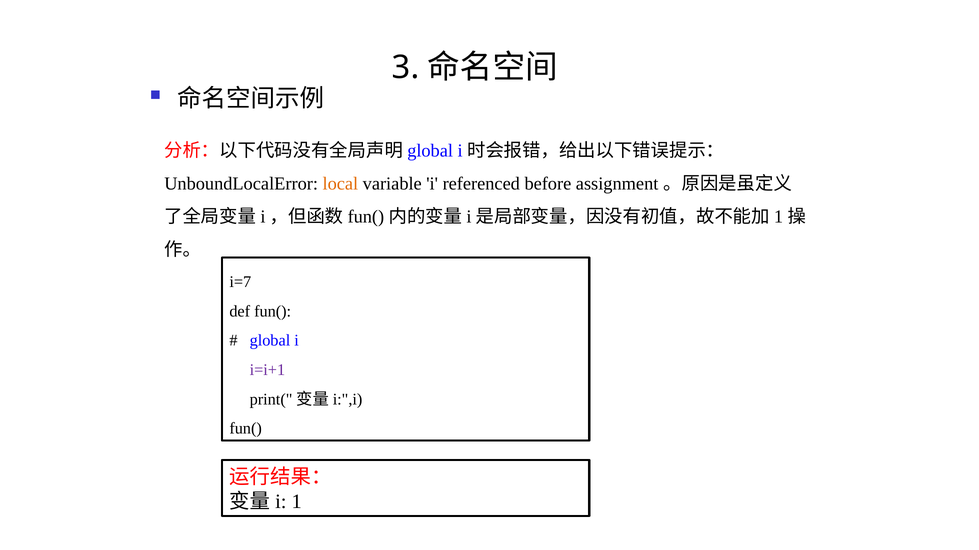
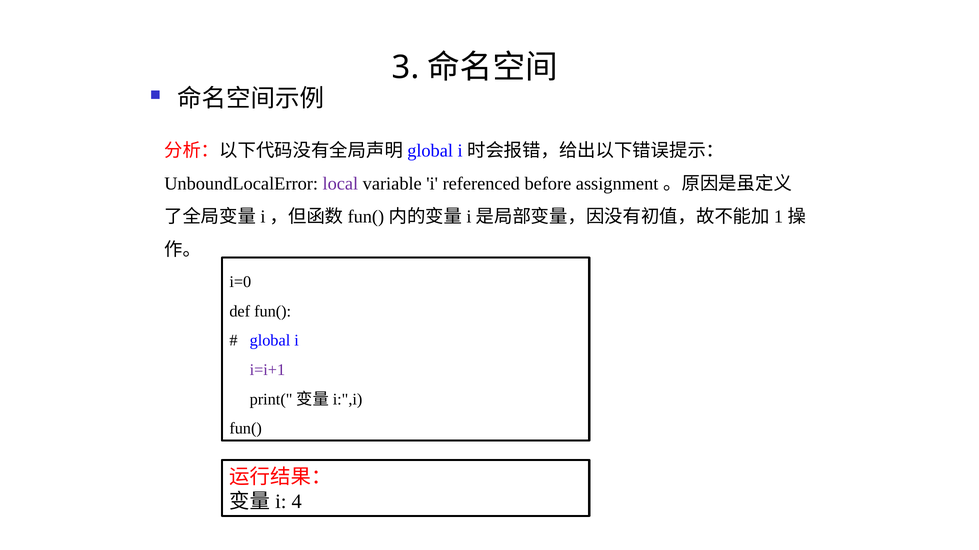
local colour: orange -> purple (340, 184)
i=7: i=7 -> i=0 (240, 282)
1: 1 -> 4 (297, 502)
